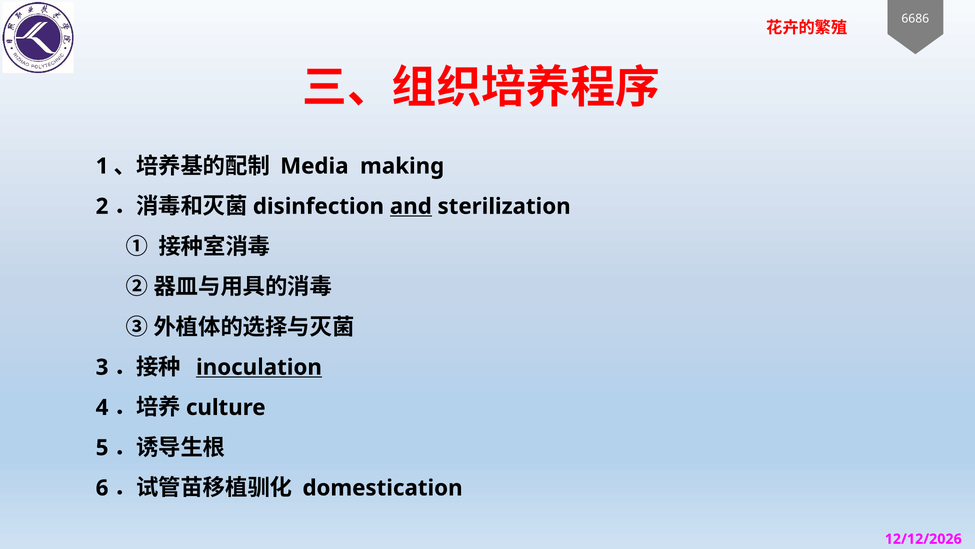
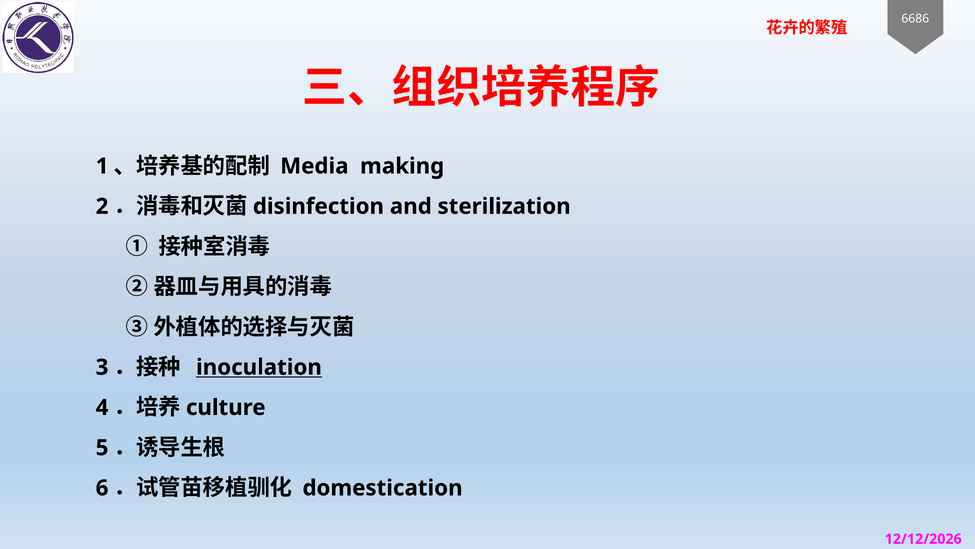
and underline: present -> none (411, 206)
